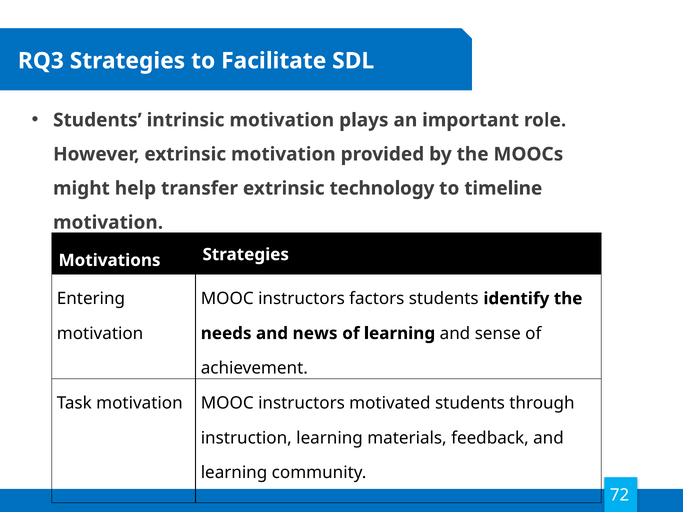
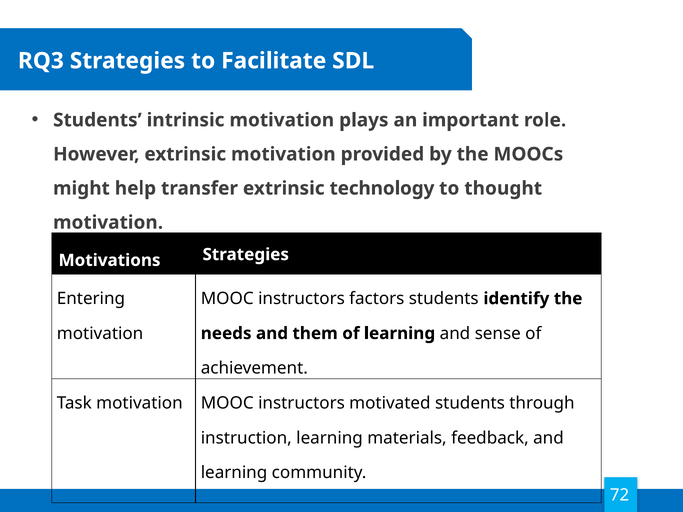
timeline: timeline -> thought (503, 188)
news: news -> them (315, 334)
